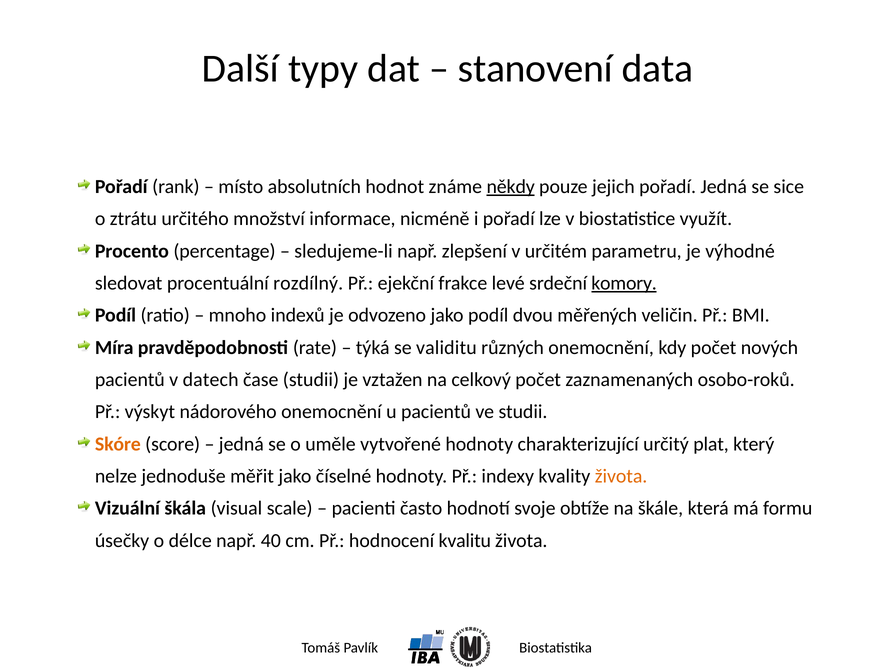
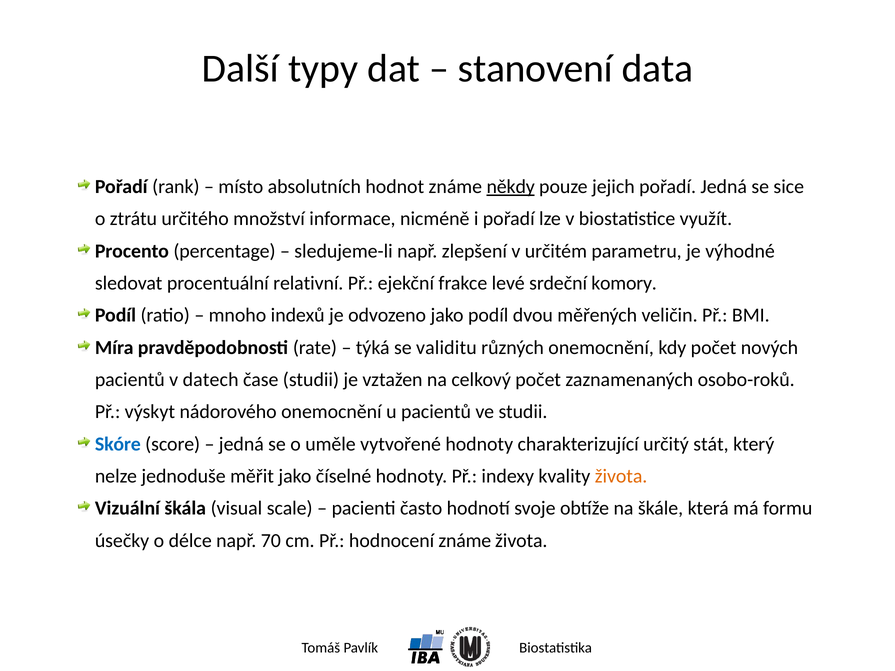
rozdílný: rozdílný -> relativní (308, 283)
komory underline: present -> none (624, 283)
Skóre colour: orange -> blue (118, 444)
plat: plat -> stát (711, 444)
40: 40 -> 70 (271, 541)
hodnocení kvalitu: kvalitu -> známe (465, 541)
